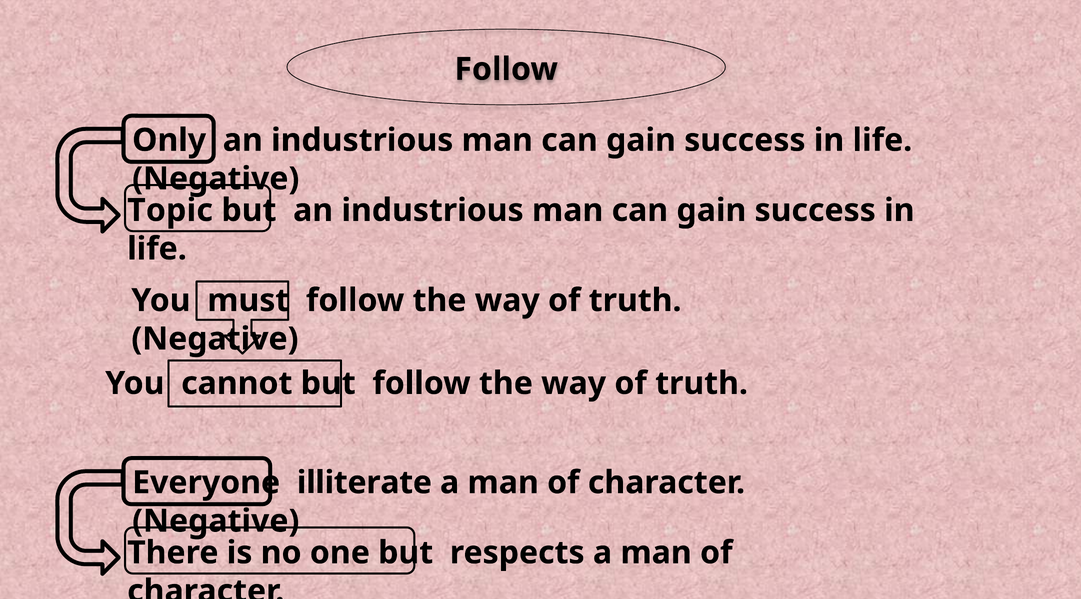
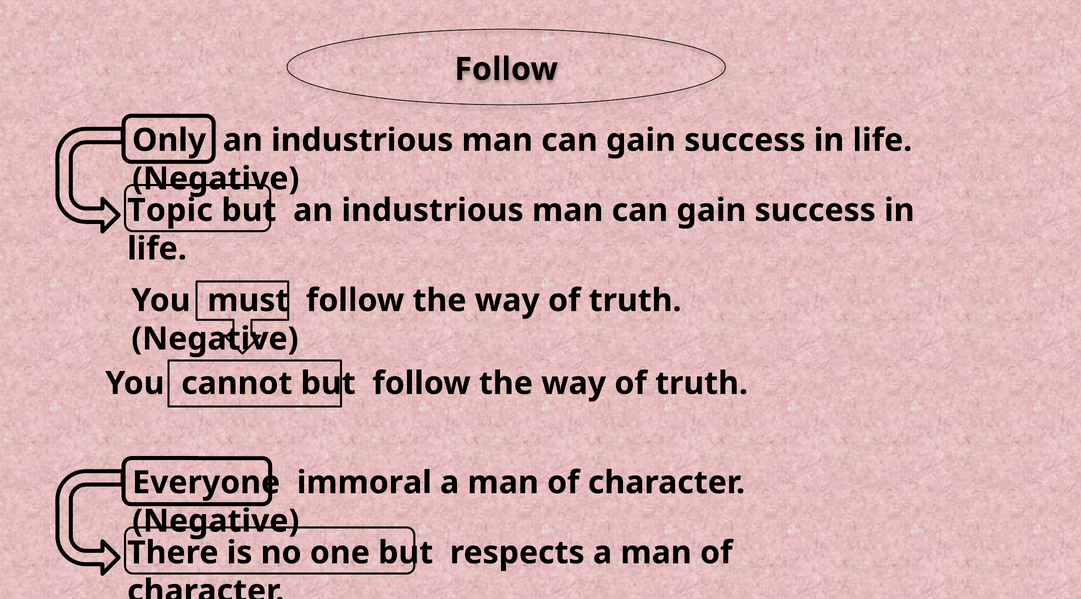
illiterate: illiterate -> immoral (364, 483)
